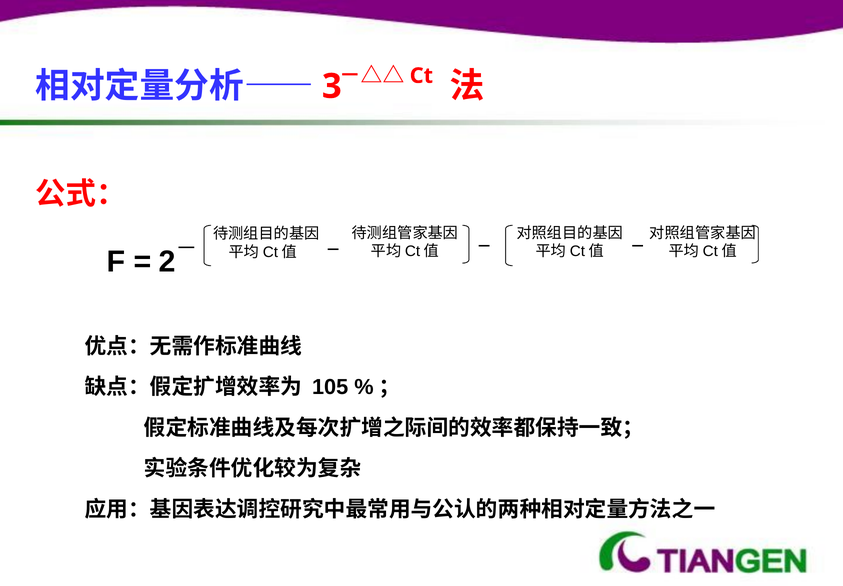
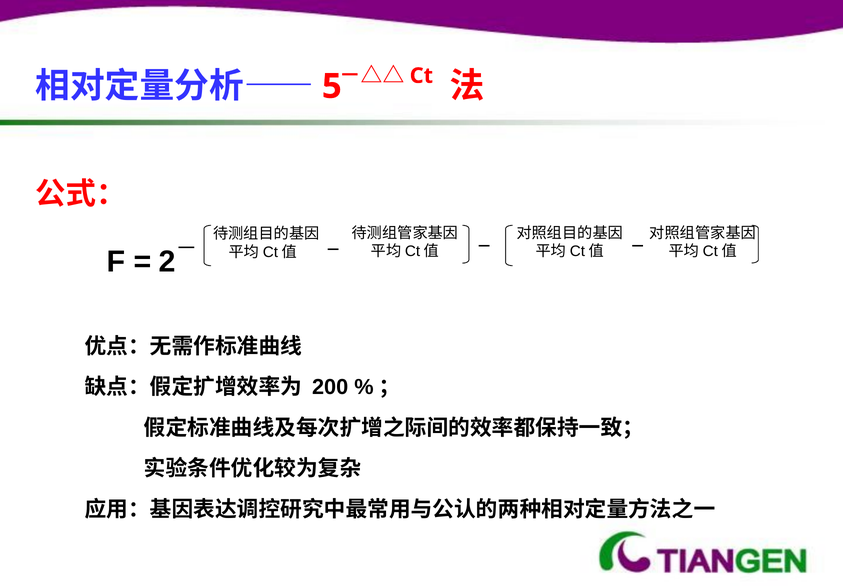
3: 3 -> 5 (332, 86)
105: 105 -> 200 (330, 387)
